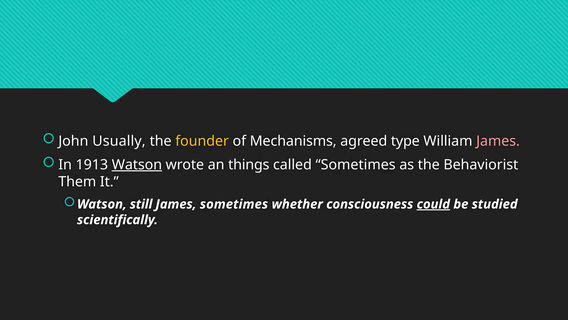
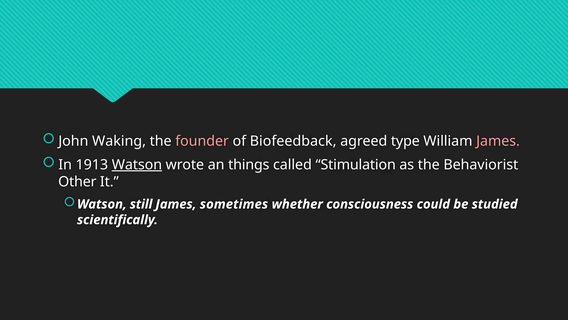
Usually: Usually -> Waking (119, 141)
founder colour: yellow -> pink (202, 141)
Mechanisms: Mechanisms -> Biofeedback (293, 141)
called Sometimes: Sometimes -> Stimulation (356, 164)
Them: Them -> Other (77, 182)
could underline: present -> none (433, 204)
